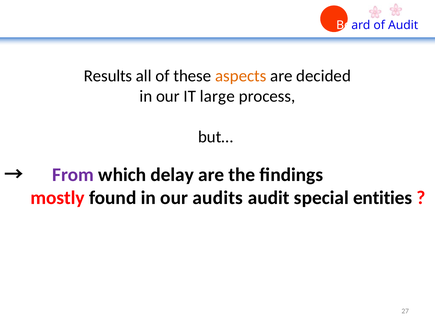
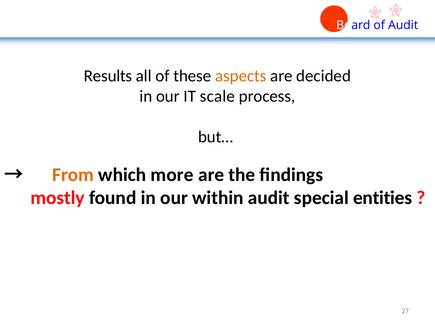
large: large -> scale (217, 96)
From colour: purple -> orange (73, 175)
delay: delay -> more (172, 175)
audits: audits -> within (218, 198)
